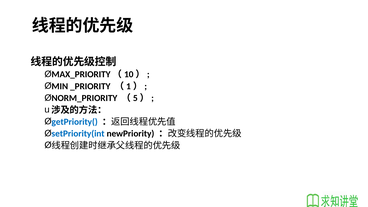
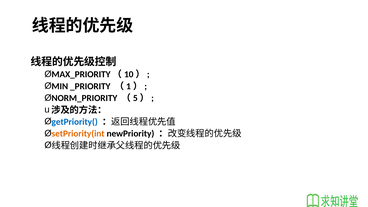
setPriority(int colour: blue -> orange (78, 134)
